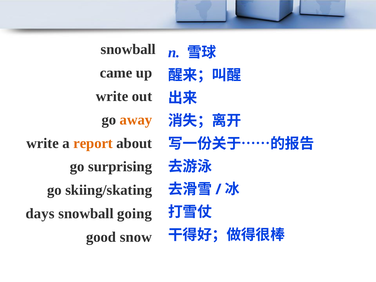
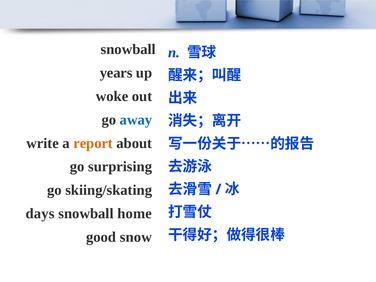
came: came -> years (116, 73)
write: write -> woke (112, 96)
away colour: orange -> blue (136, 120)
going: going -> home (135, 214)
